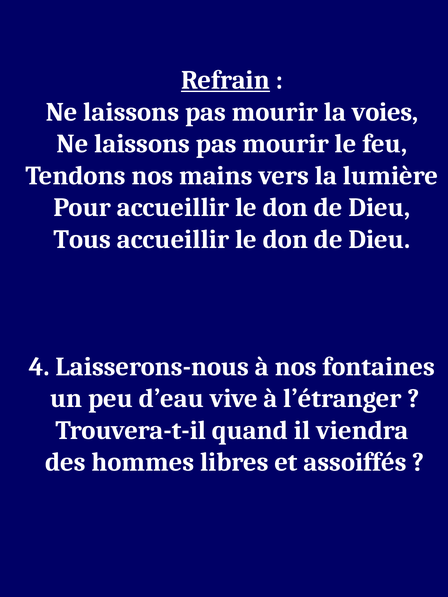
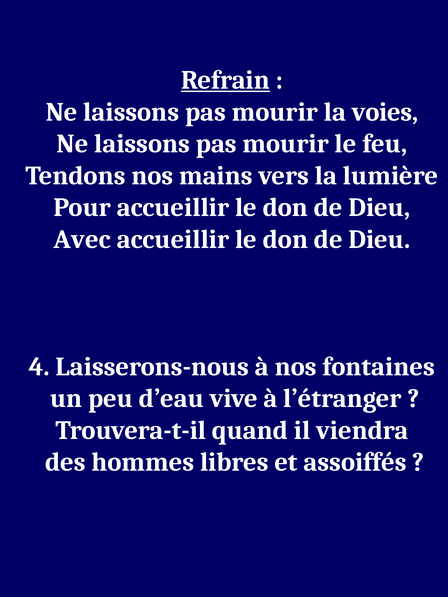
Tous: Tous -> Avec (82, 239)
